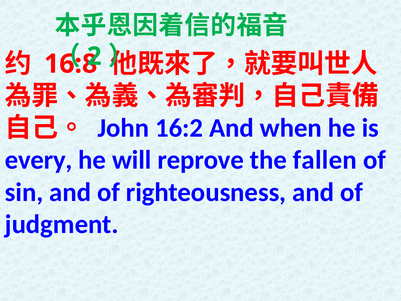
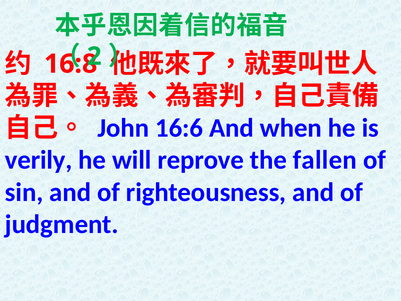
16:2: 16:2 -> 16:6 (179, 128)
every: every -> verily (39, 160)
